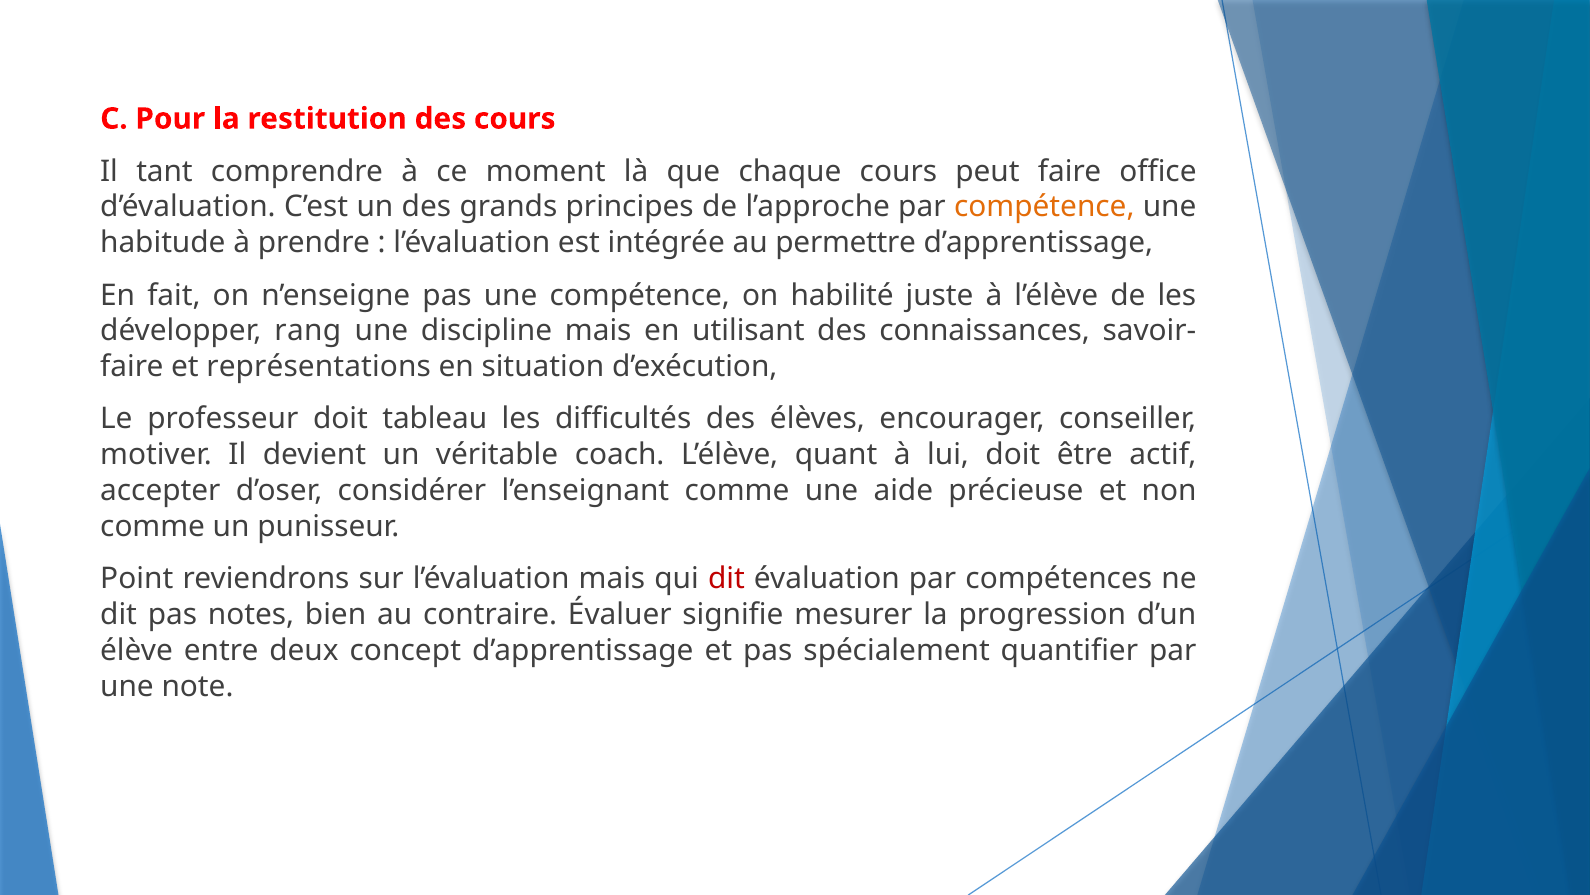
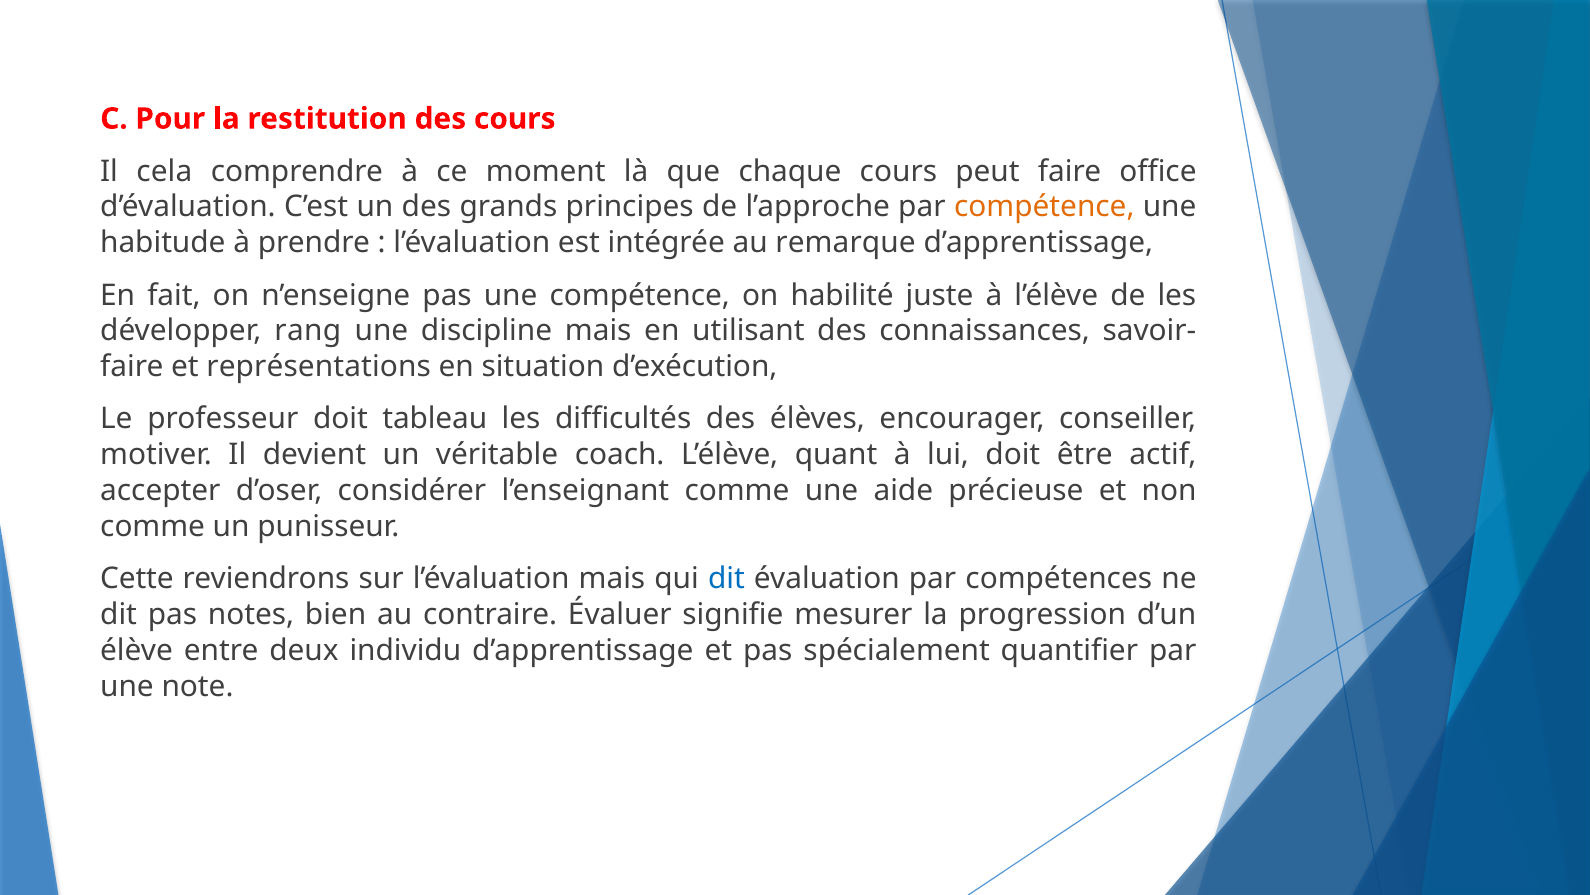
tant: tant -> cela (164, 171)
permettre: permettre -> remarque (846, 243)
Point: Point -> Cette (137, 579)
dit colour: red -> blue (726, 579)
concept: concept -> individu (405, 650)
